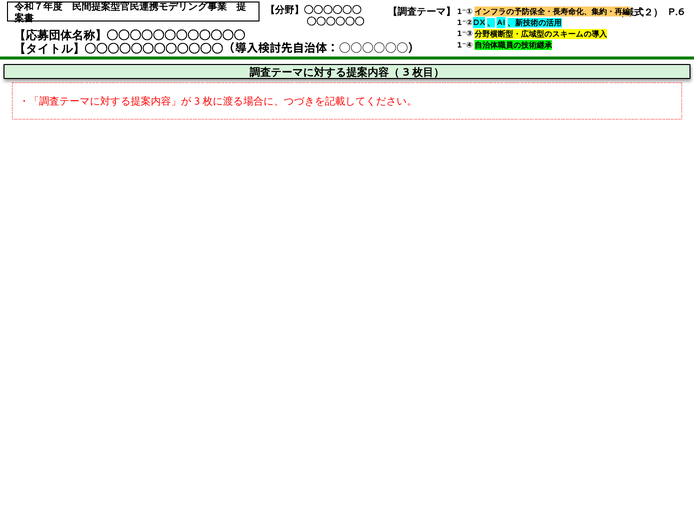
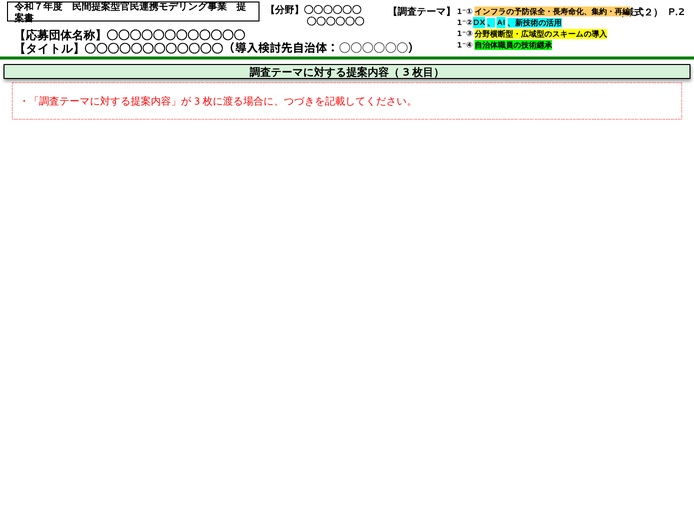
P.6: P.6 -> P.2 (676, 12)
